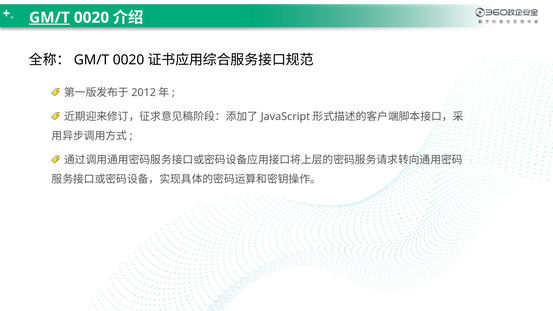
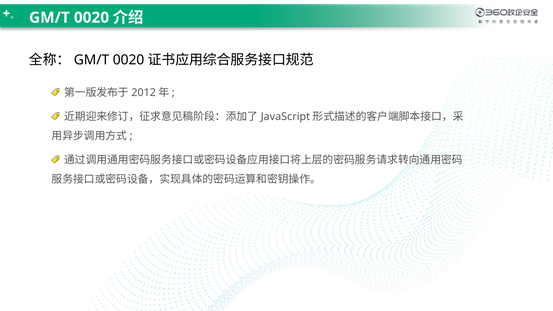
GM/T underline: present -> none (49, 18)
